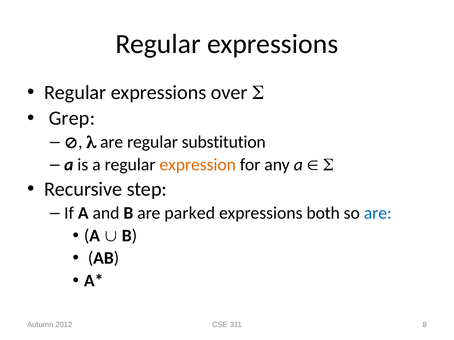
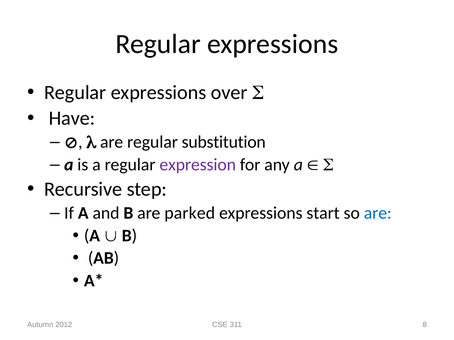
Grep: Grep -> Have (72, 118)
expression colour: orange -> purple (198, 165)
both: both -> start (323, 213)
